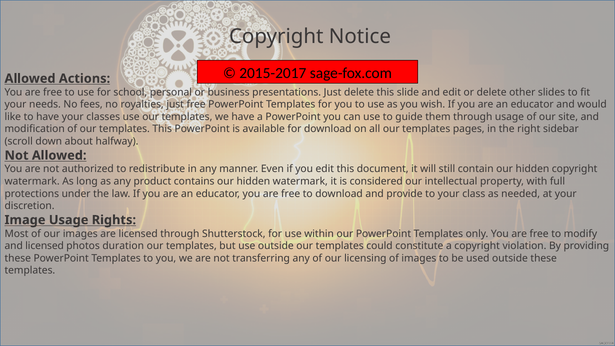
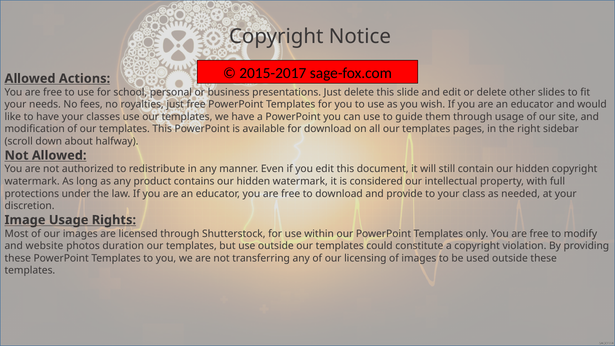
and licensed: licensed -> website (44, 246)
